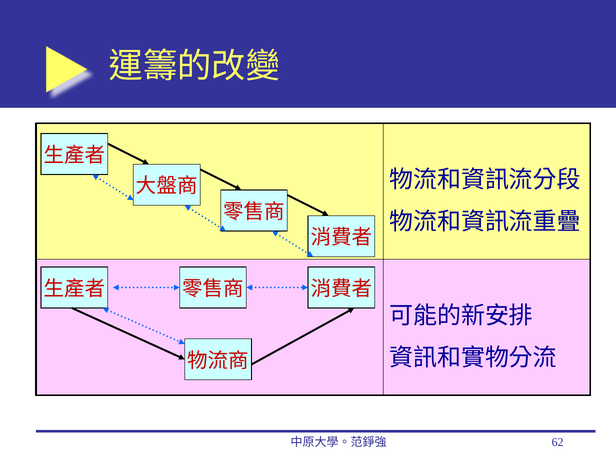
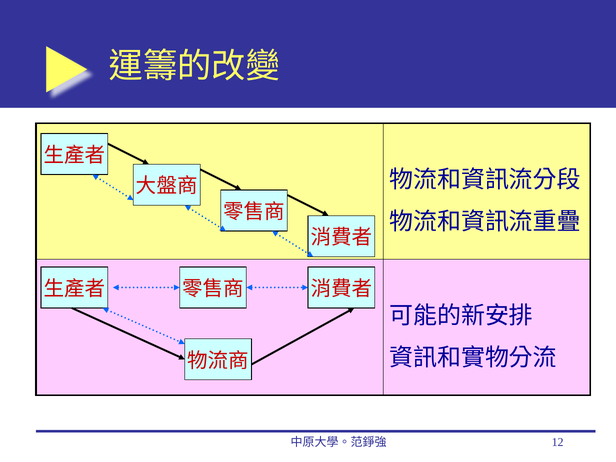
62: 62 -> 12 (558, 442)
